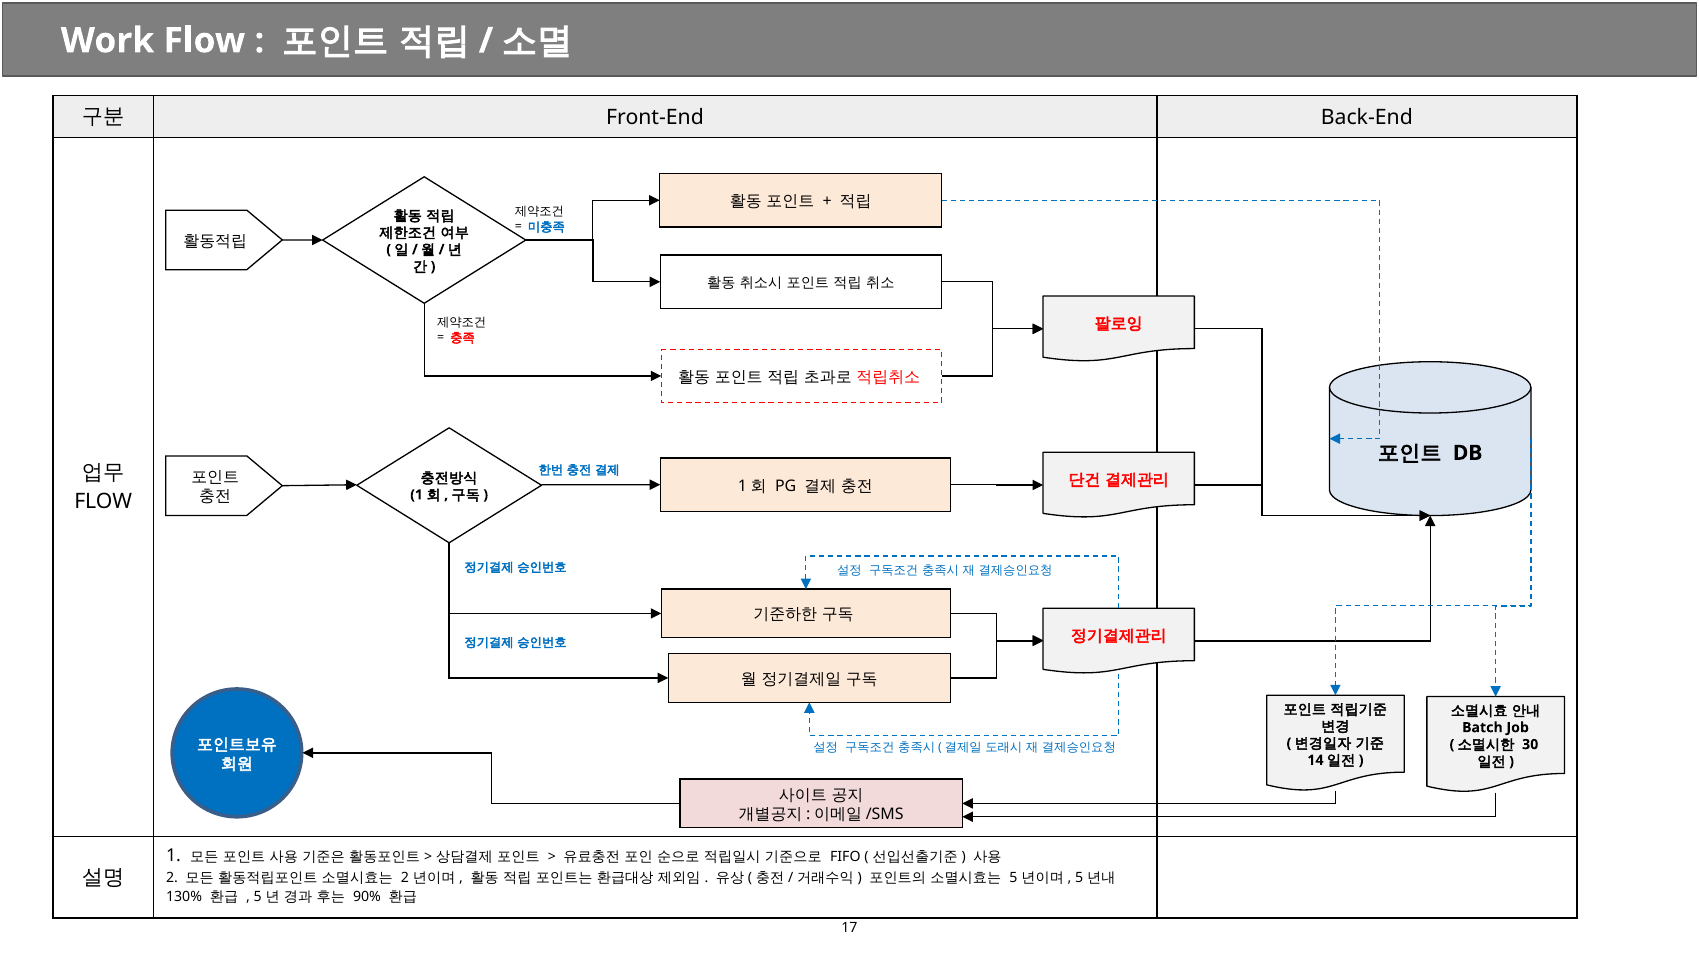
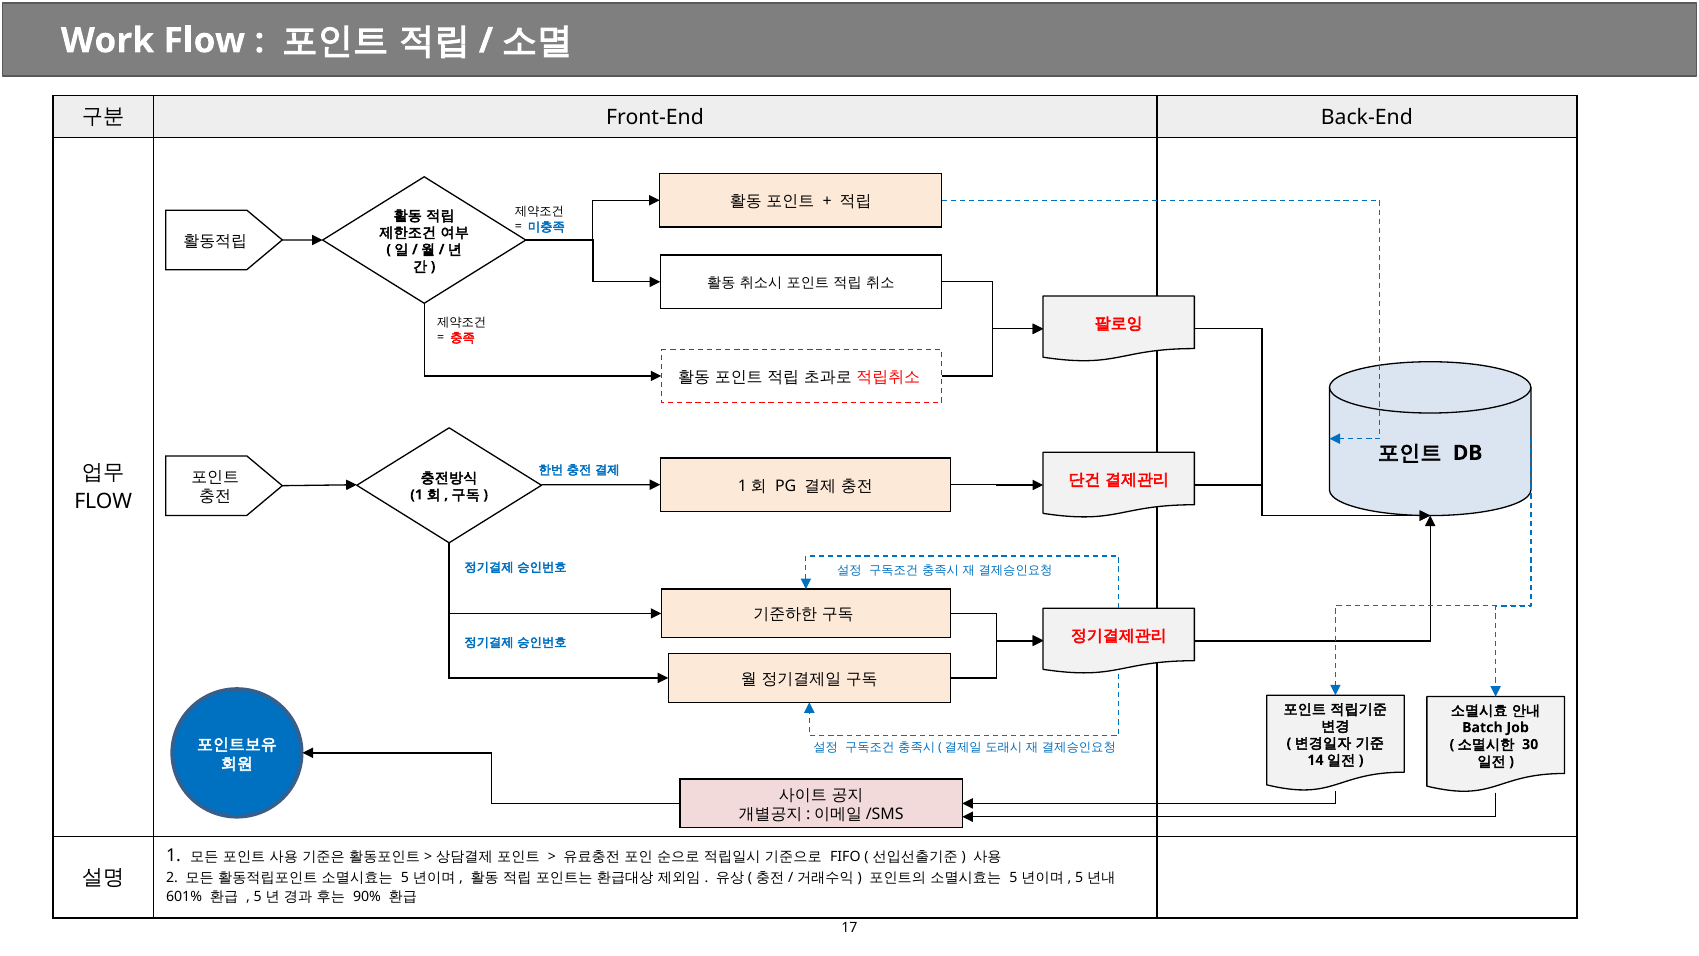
2: 2 -> 5 (405, 877)
130%: 130% -> 601% (184, 897)
